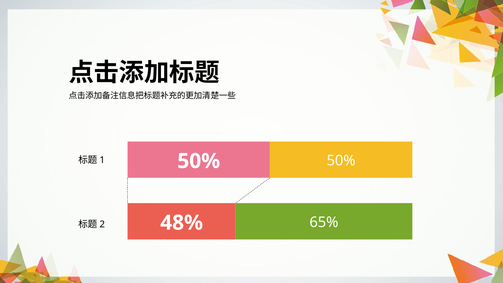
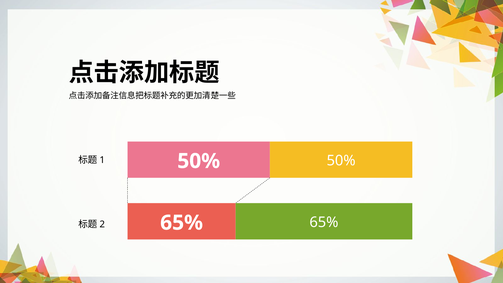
48%: 48% -> 65% (182, 223)
